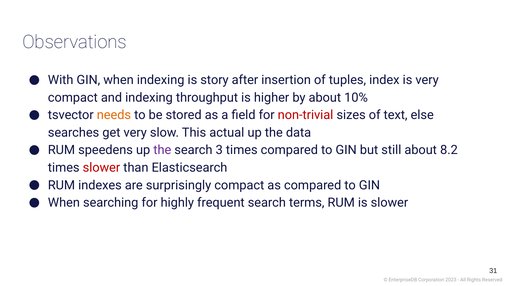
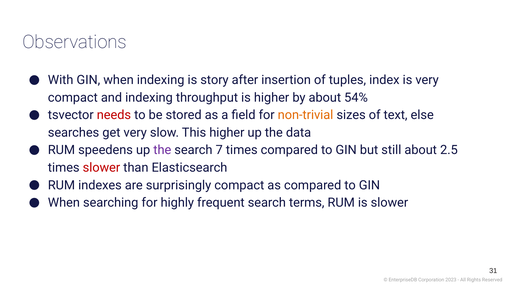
10%: 10% -> 54% (356, 98)
needs colour: orange -> red (114, 115)
non-trivial colour: red -> orange (306, 115)
This actual: actual -> higher (227, 133)
3: 3 -> 7 (219, 150)
8.2: 8.2 -> 2.5 (449, 150)
